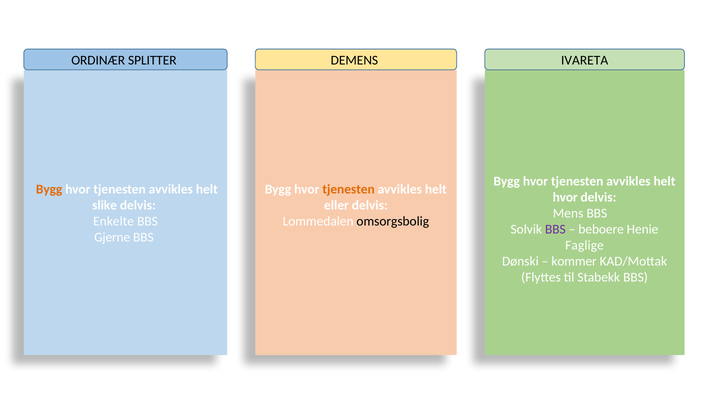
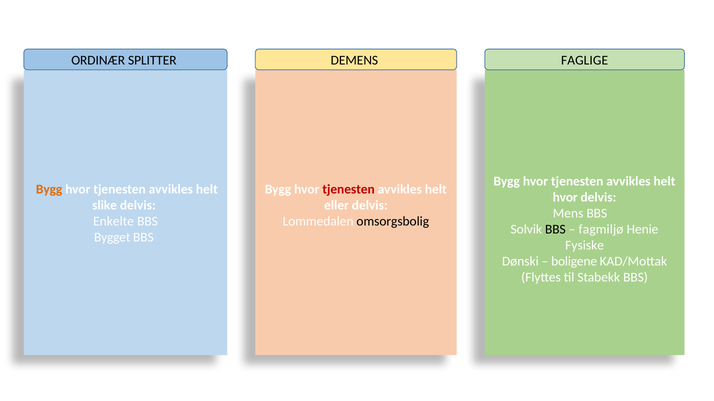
IVARETA: IVARETA -> FAGLIGE (585, 60)
tjenesten colour: orange -> red (349, 190)
BBS colour: purple -> black (555, 230)
beboere: beboere -> fagmiljø (601, 230)
Gjerne: Gjerne -> Bygget (112, 238)
Faglige: Faglige -> Fysiske (585, 246)
kommer: kommer -> boligene (574, 262)
